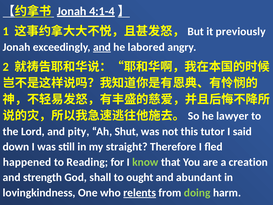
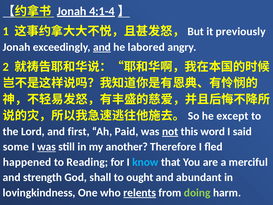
lawyer: lawyer -> except (232, 116)
pity: pity -> first (79, 131)
Shut: Shut -> Paid (127, 131)
not underline: none -> present (170, 131)
tutor: tutor -> word (213, 131)
down: down -> some (16, 147)
was underline: none -> present (47, 147)
straight: straight -> another (127, 147)
know colour: light green -> light blue (145, 162)
creation: creation -> merciful (248, 162)
